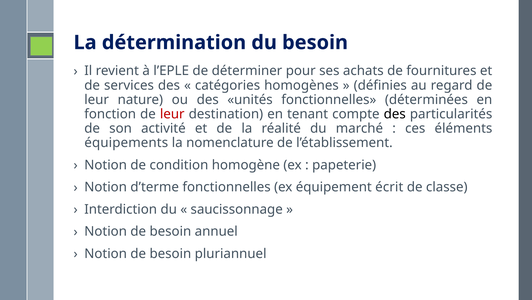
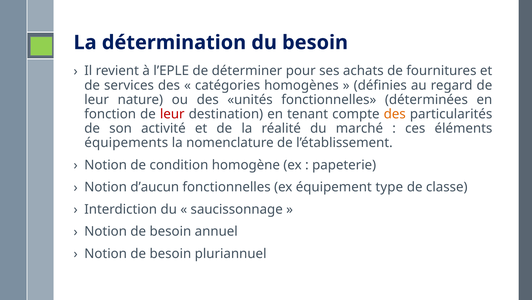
des colour: black -> orange (395, 114)
d’terme: d’terme -> d’aucun (155, 187)
écrit: écrit -> type (389, 187)
